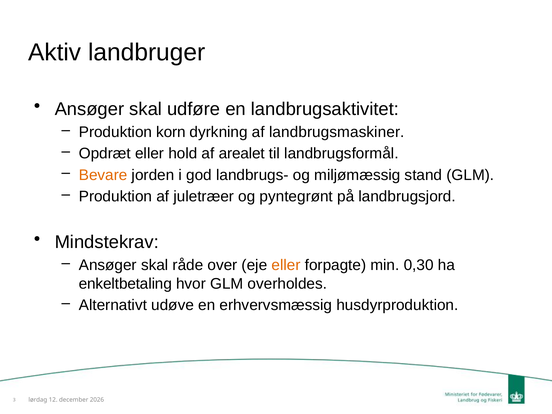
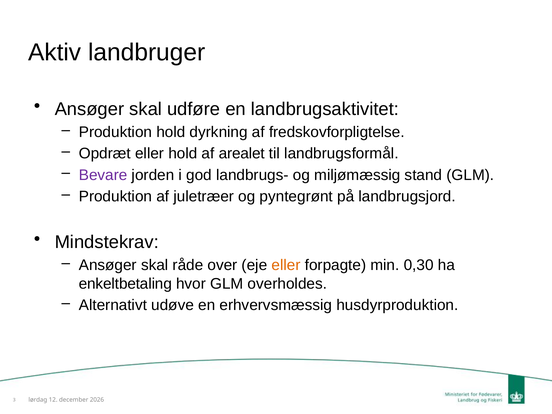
Produktion korn: korn -> hold (171, 132)
landbrugsmaskiner: landbrugsmaskiner -> fredskovforpligtelse (337, 132)
Bevare colour: orange -> purple (103, 175)
